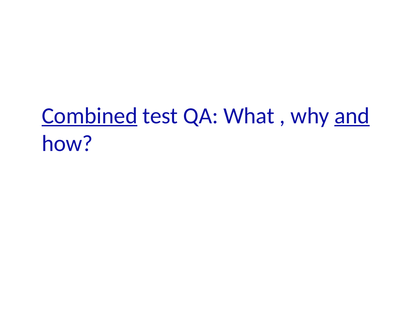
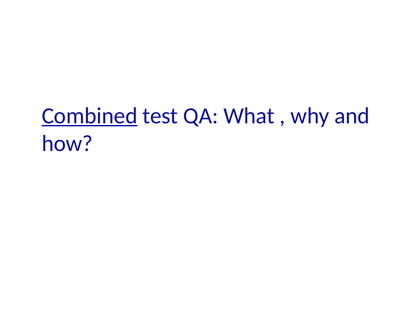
and underline: present -> none (352, 115)
